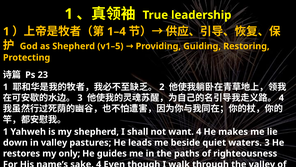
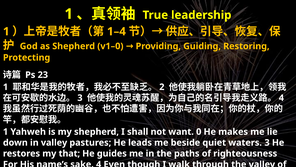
v1–5: v1–5 -> v1–0 (110, 46)
want 4: 4 -> 0 (199, 131)
only: only -> that (69, 153)
